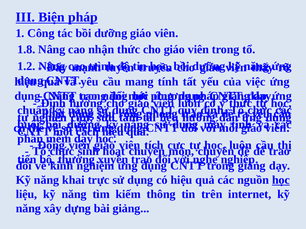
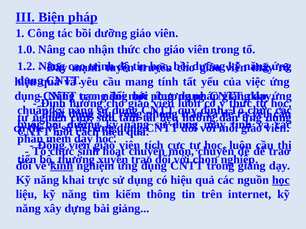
1.8: 1.8 -> 1.0 (26, 50)
nghe: nghe -> chọn (205, 160)
kinh underline: none -> present (62, 166)
